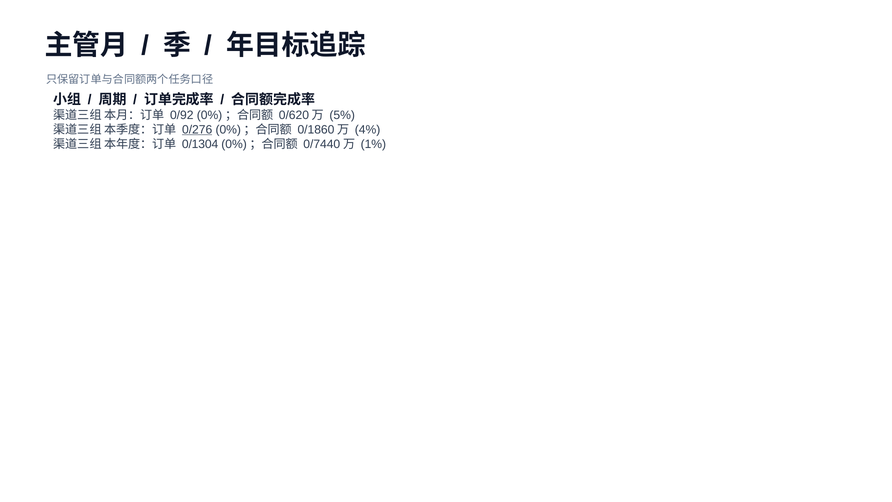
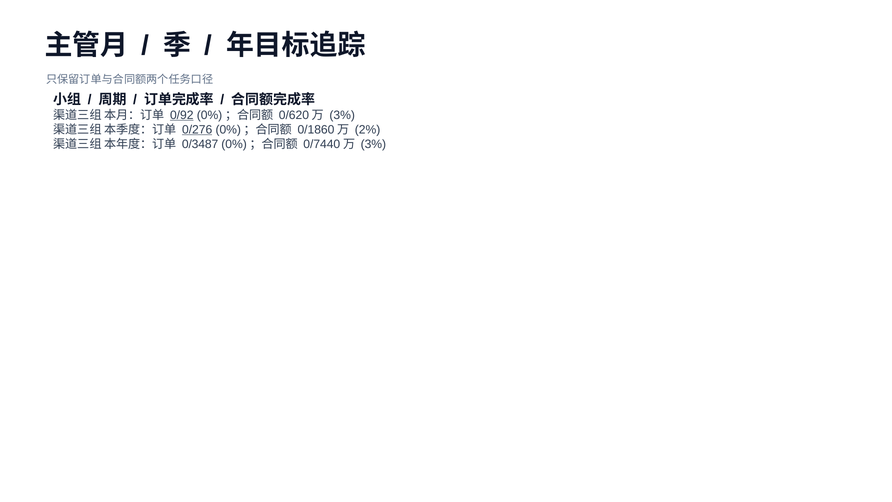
0/92 underline: none -> present (182, 115)
5%: 5% -> 3% (342, 115)
4%: 4% -> 2% (368, 130)
0/1304: 0/1304 -> 0/3487 (200, 144)
1%: 1% -> 3% (373, 144)
